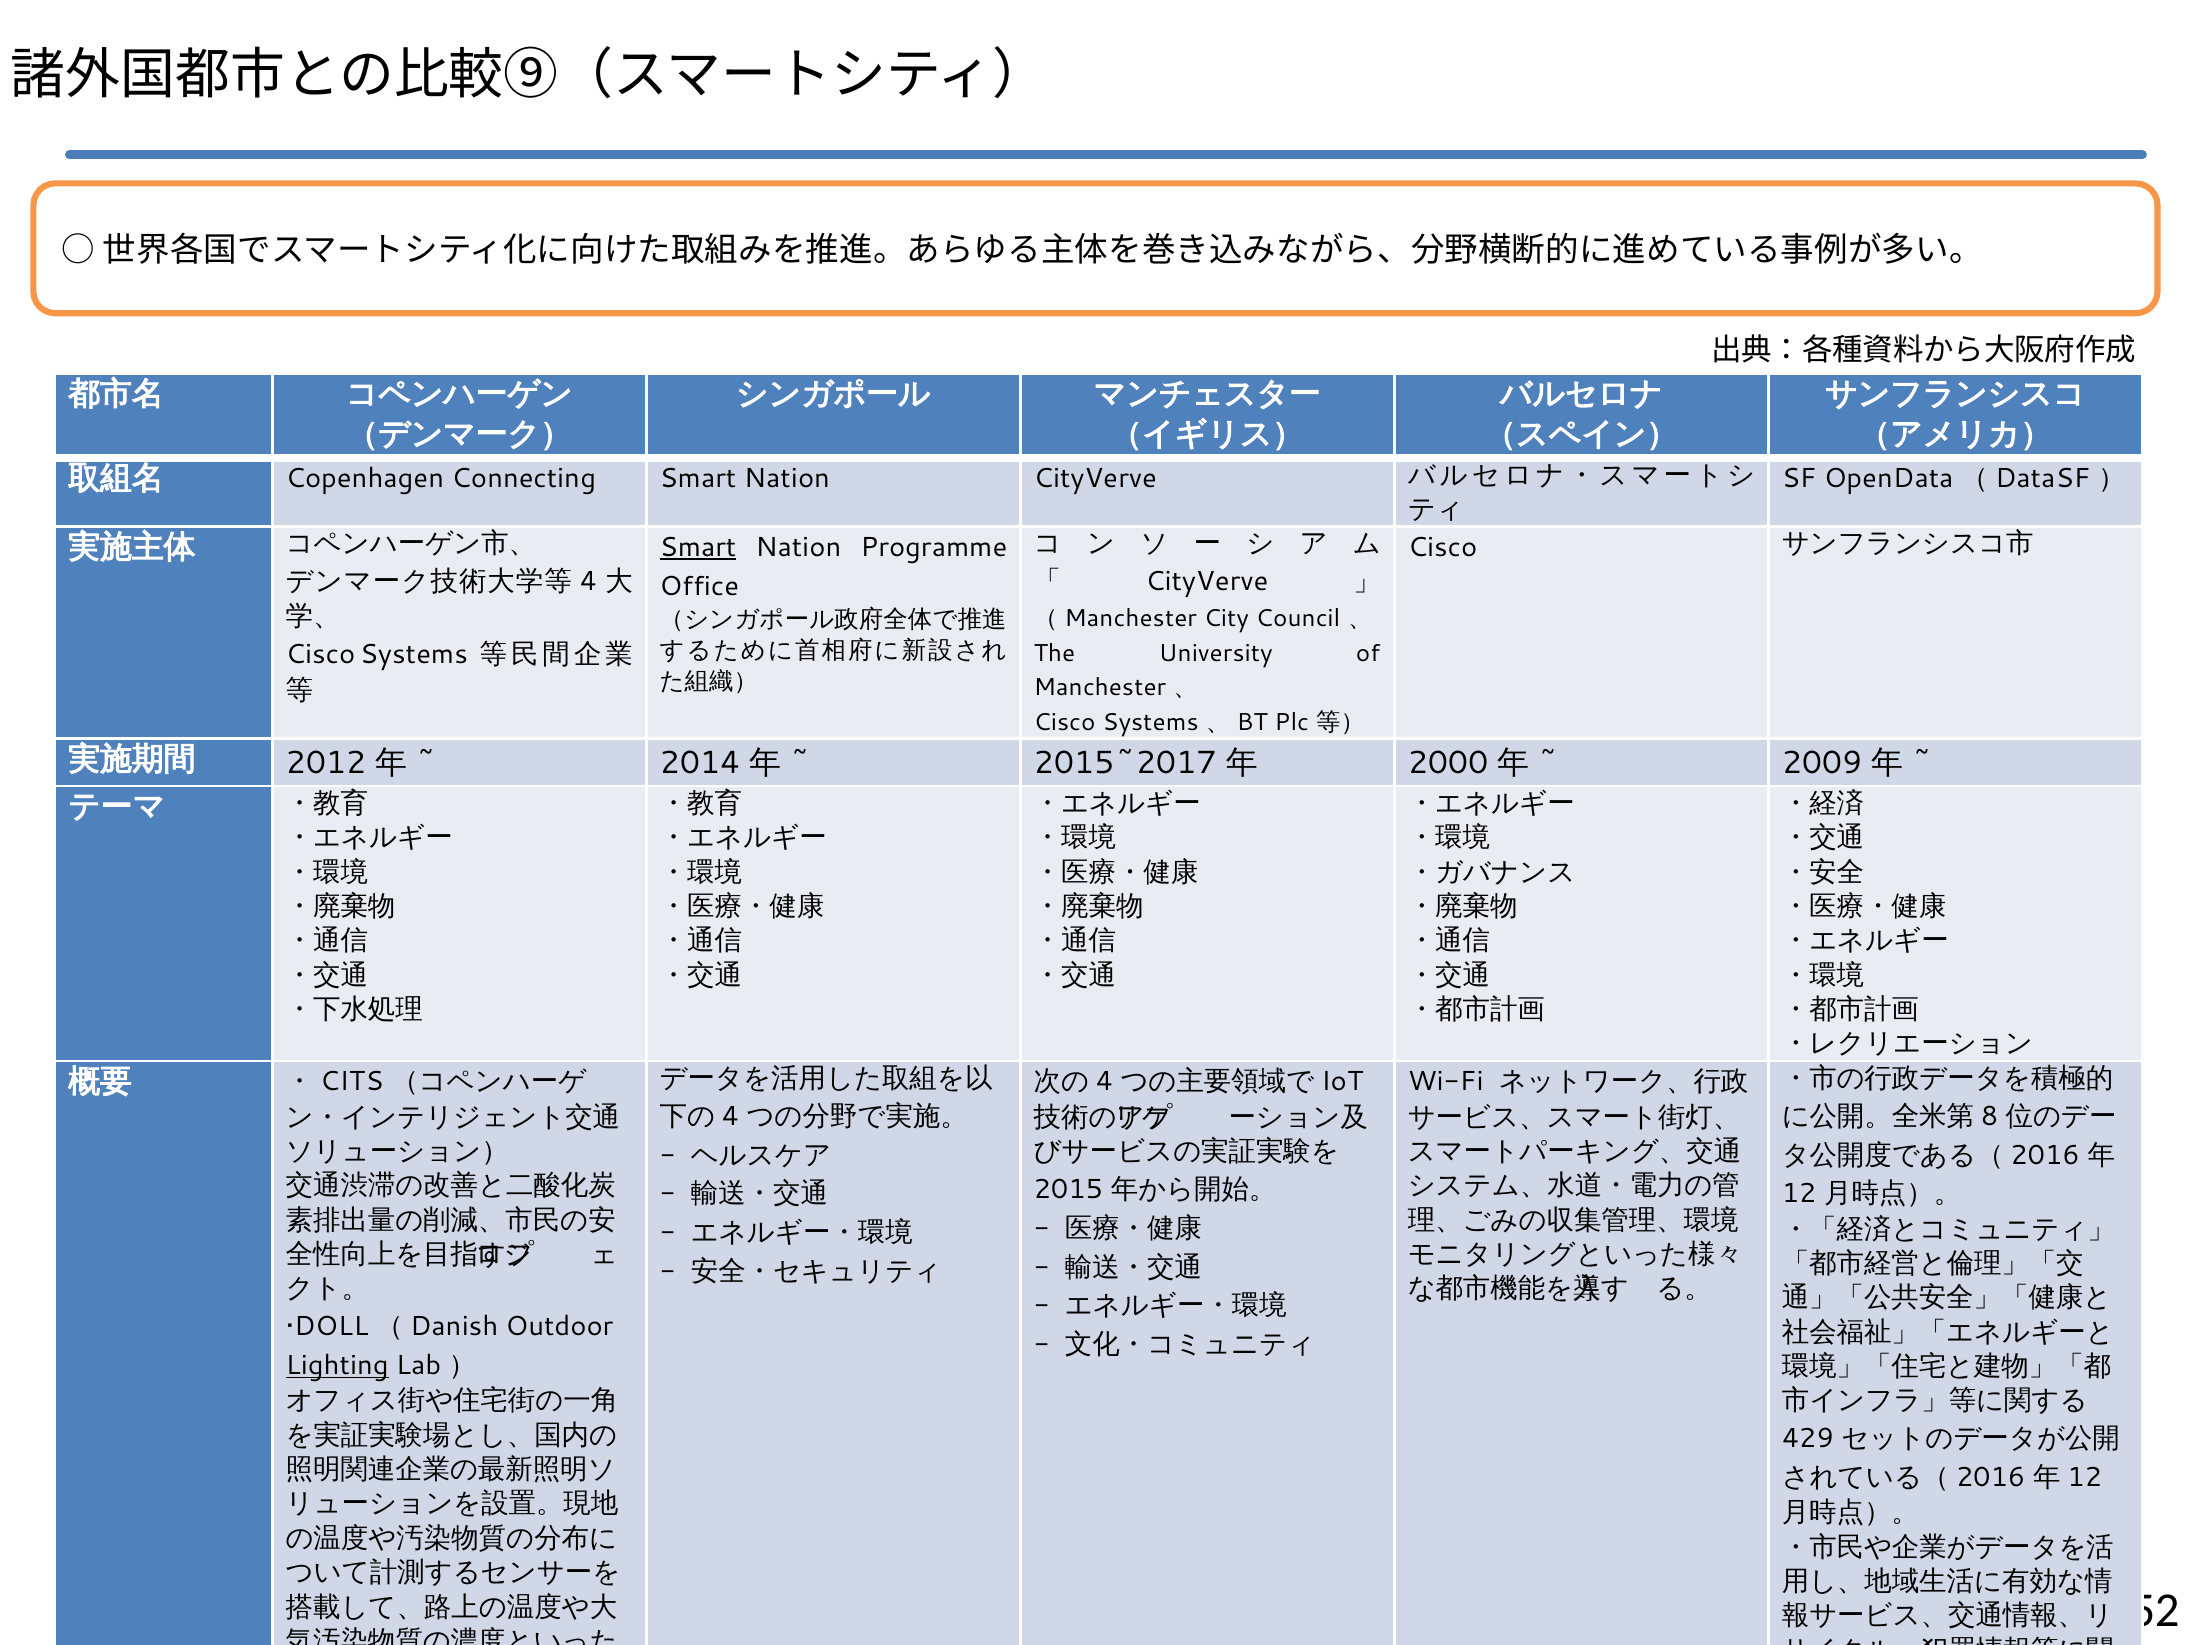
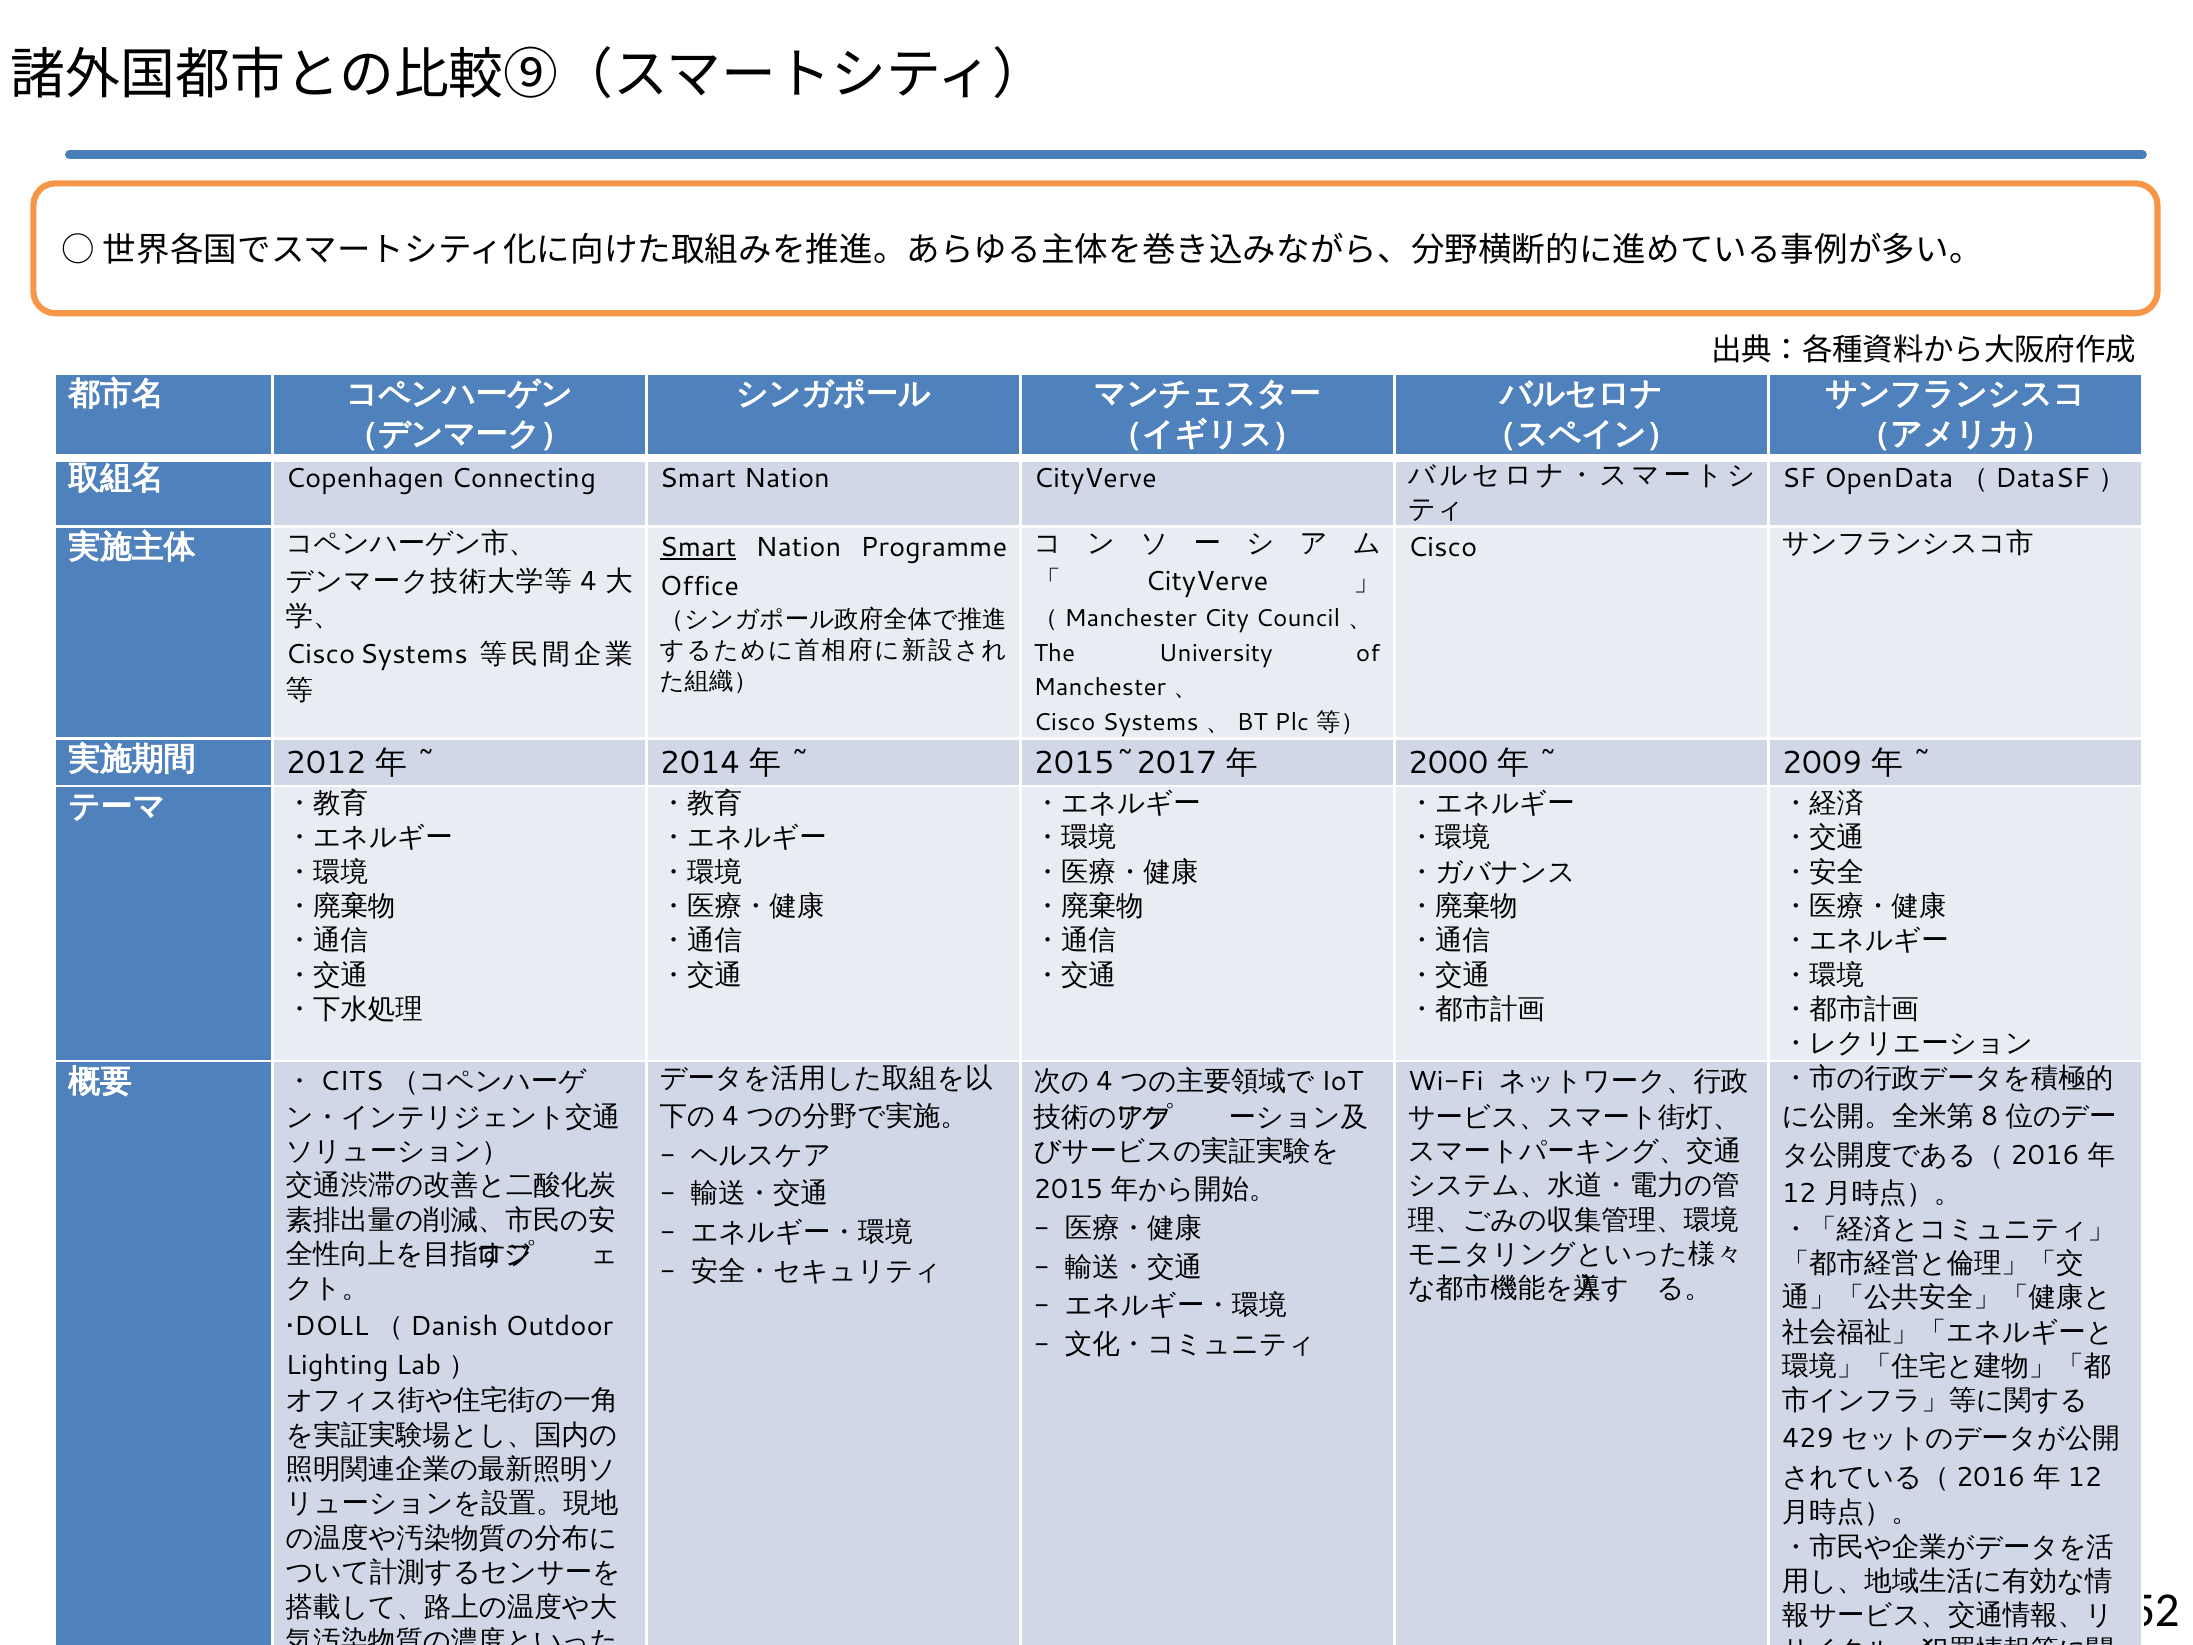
Lighting underline: present -> none (337, 1365)
